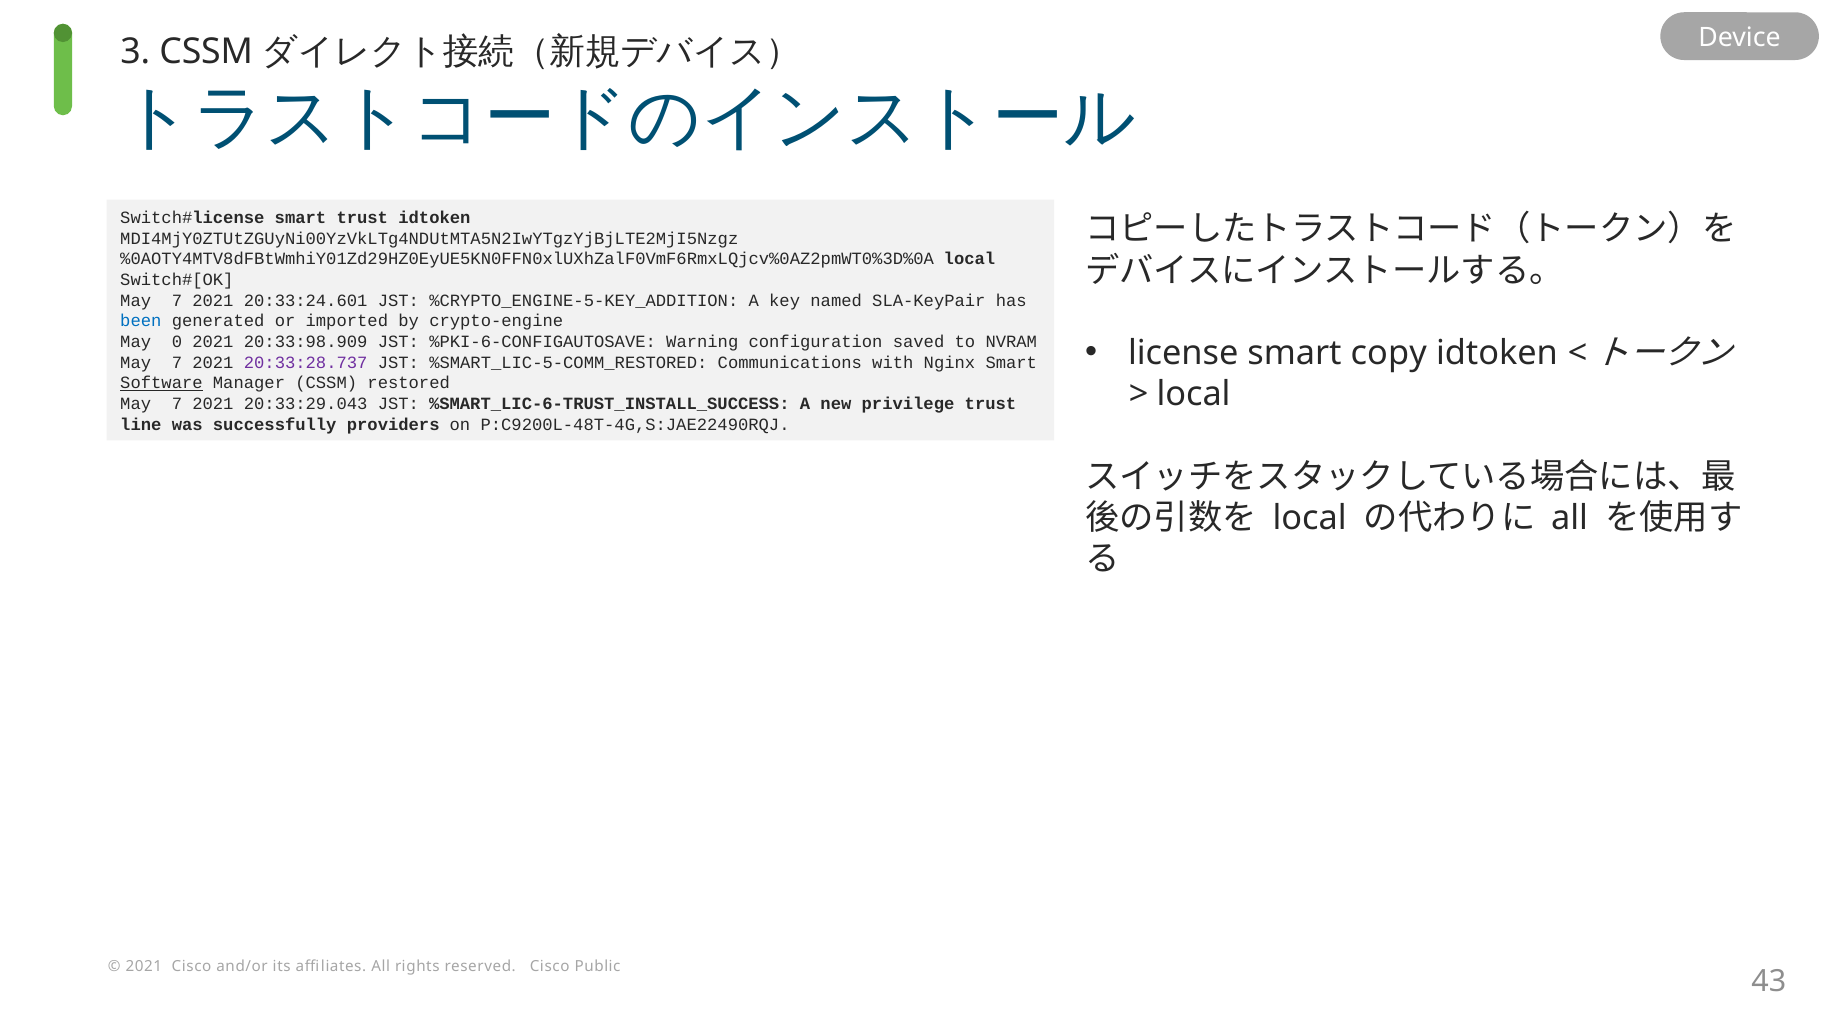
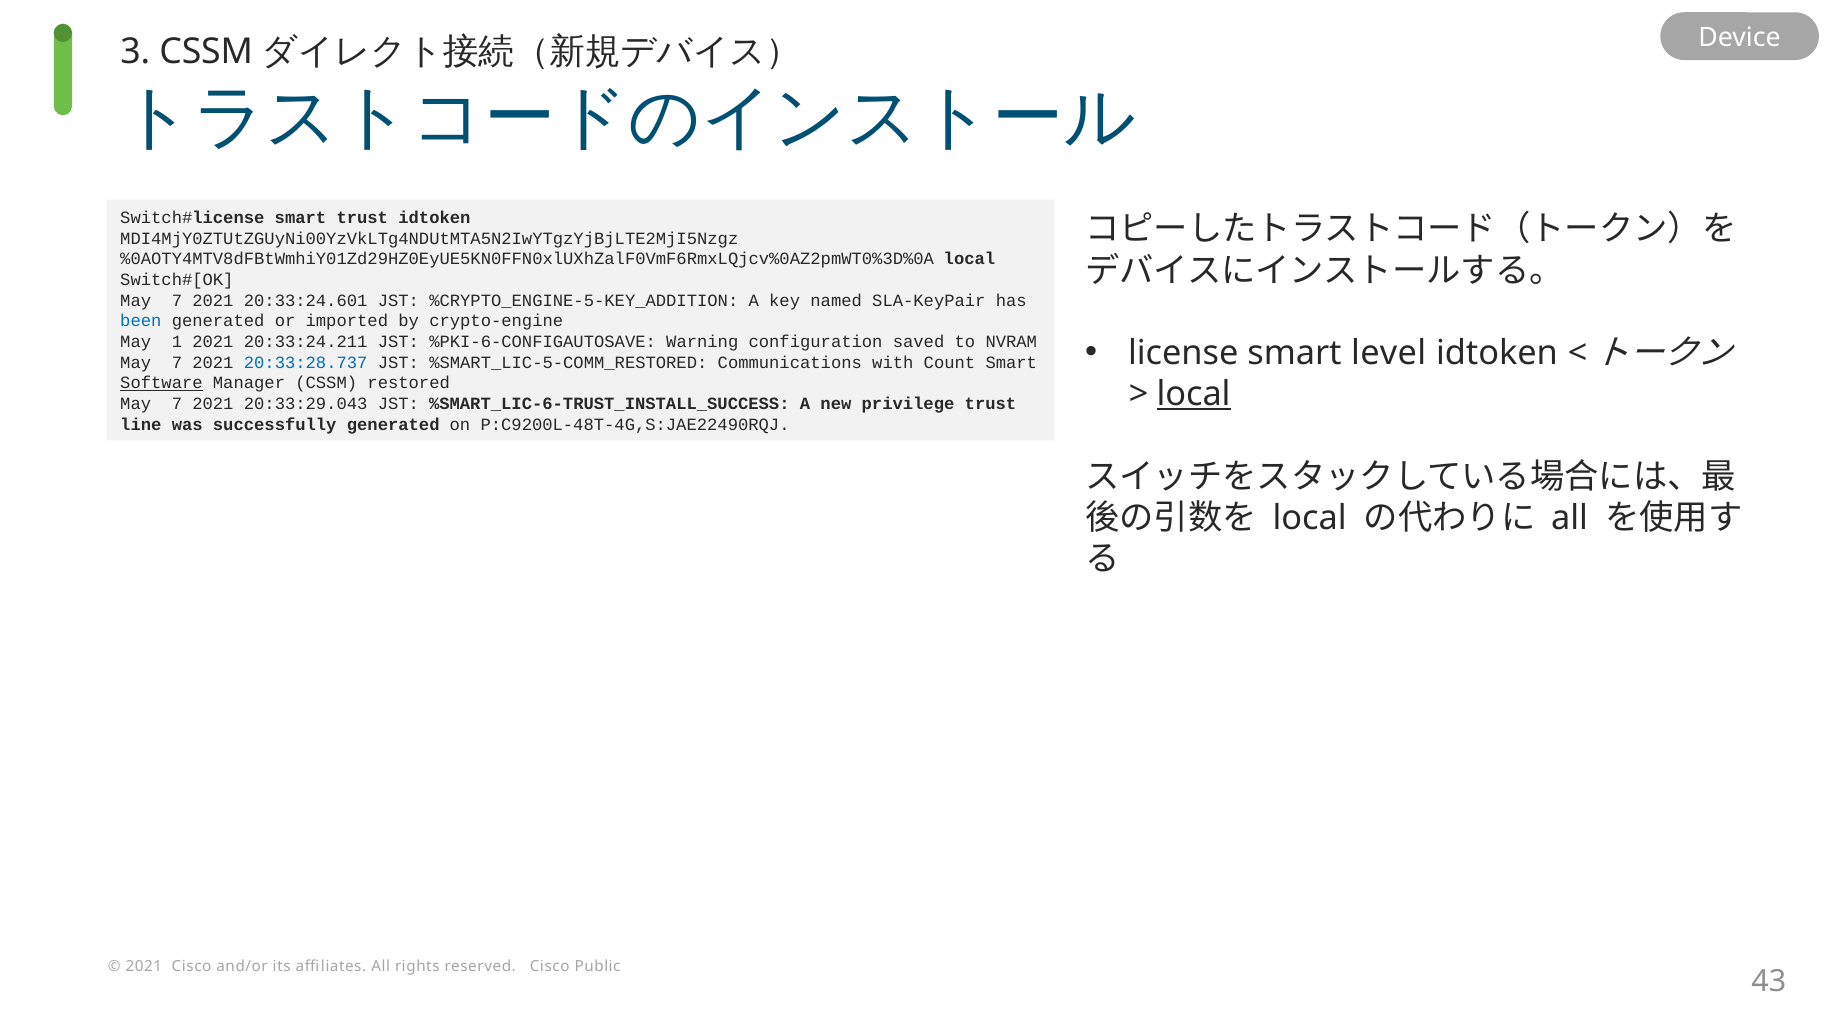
0: 0 -> 1 (177, 342)
20:33:98.909: 20:33:98.909 -> 20:33:24.211 (306, 342)
copy: copy -> level (1389, 353)
20:33:28.737 colour: purple -> blue (306, 362)
Nginx: Nginx -> Count (949, 362)
local underline: none -> present (1194, 394)
successfully providers: providers -> generated (393, 424)
